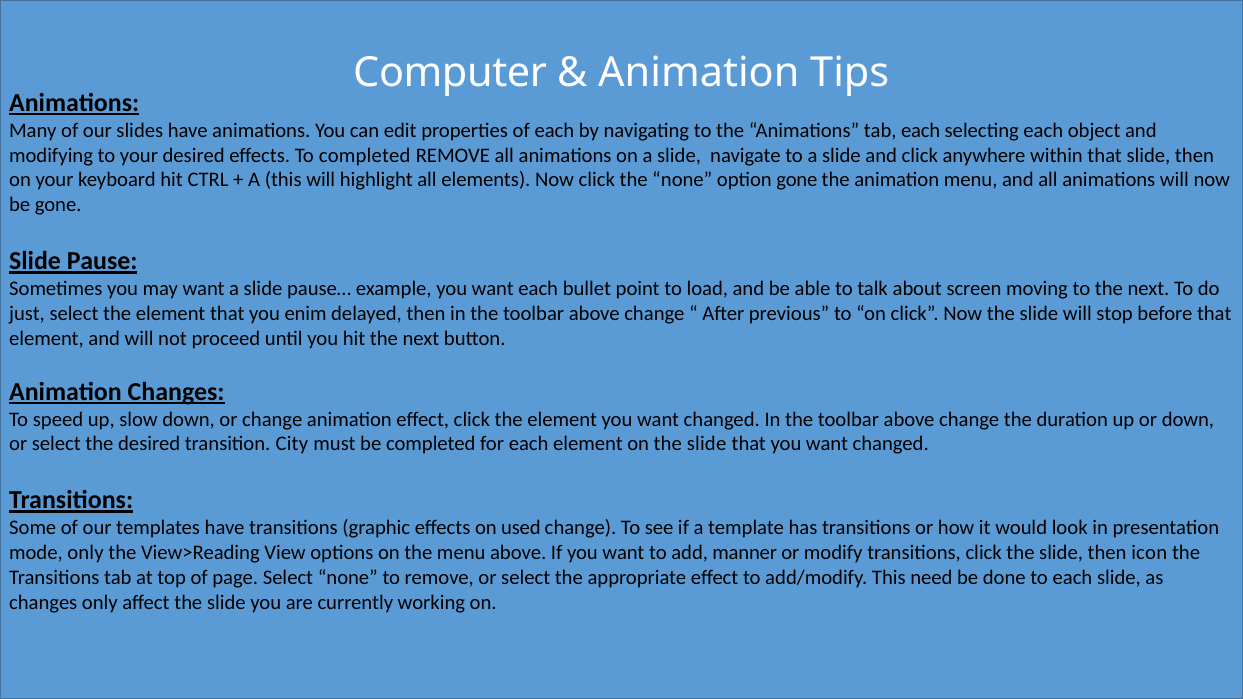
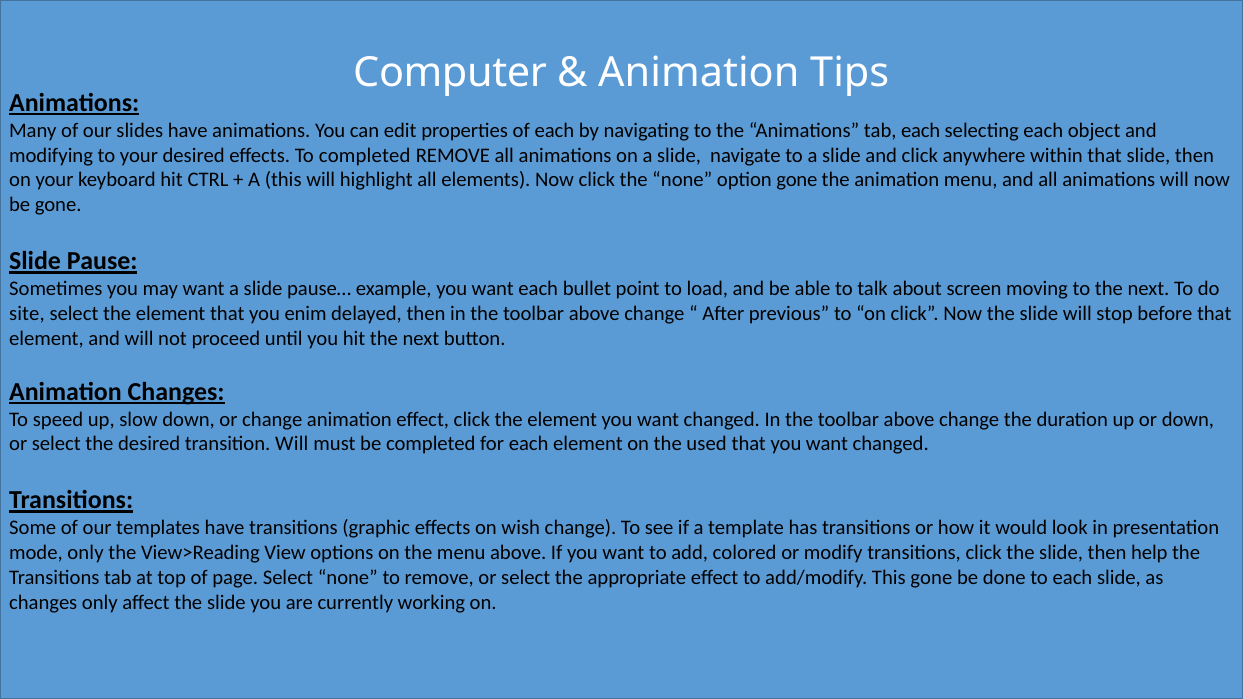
just: just -> site (27, 314)
transition City: City -> Will (292, 444)
on the slide: slide -> used (707, 444)
used: used -> wish (521, 528)
manner: manner -> colored (745, 553)
icon: icon -> help (1149, 553)
This need: need -> gone (931, 578)
